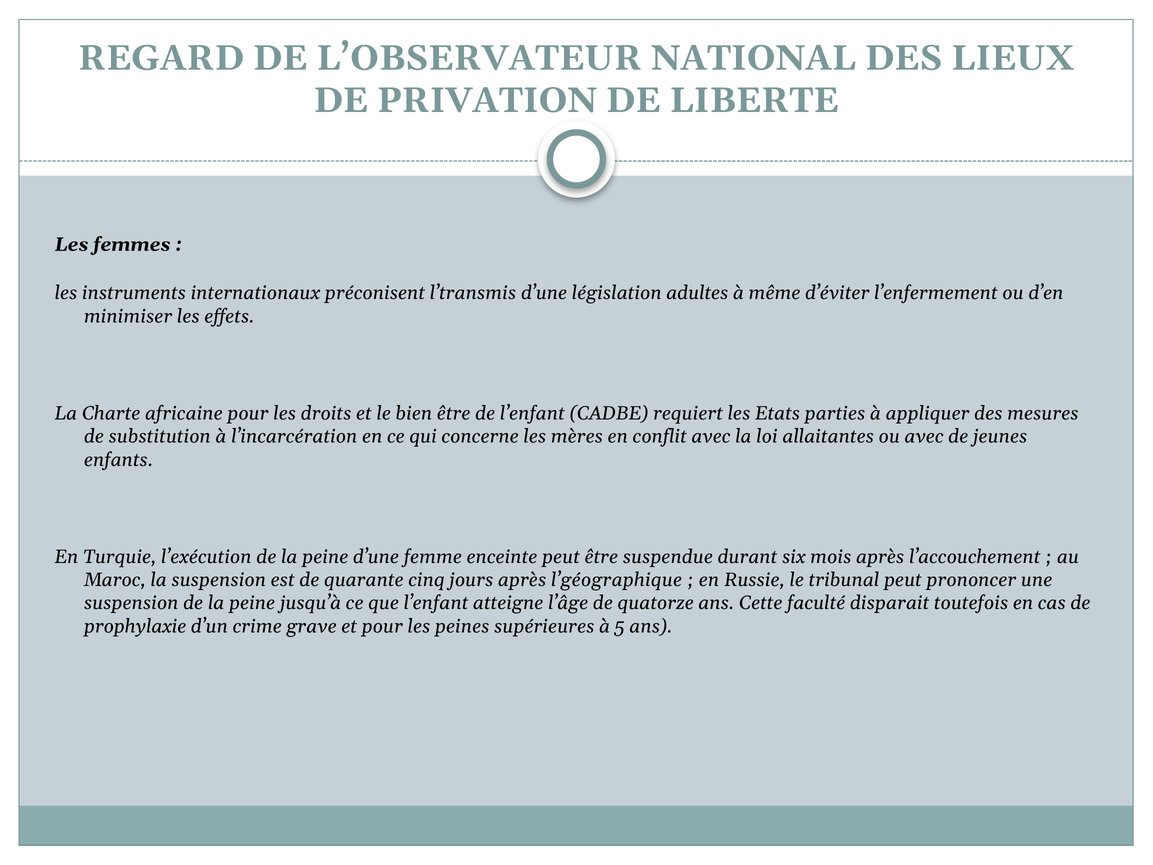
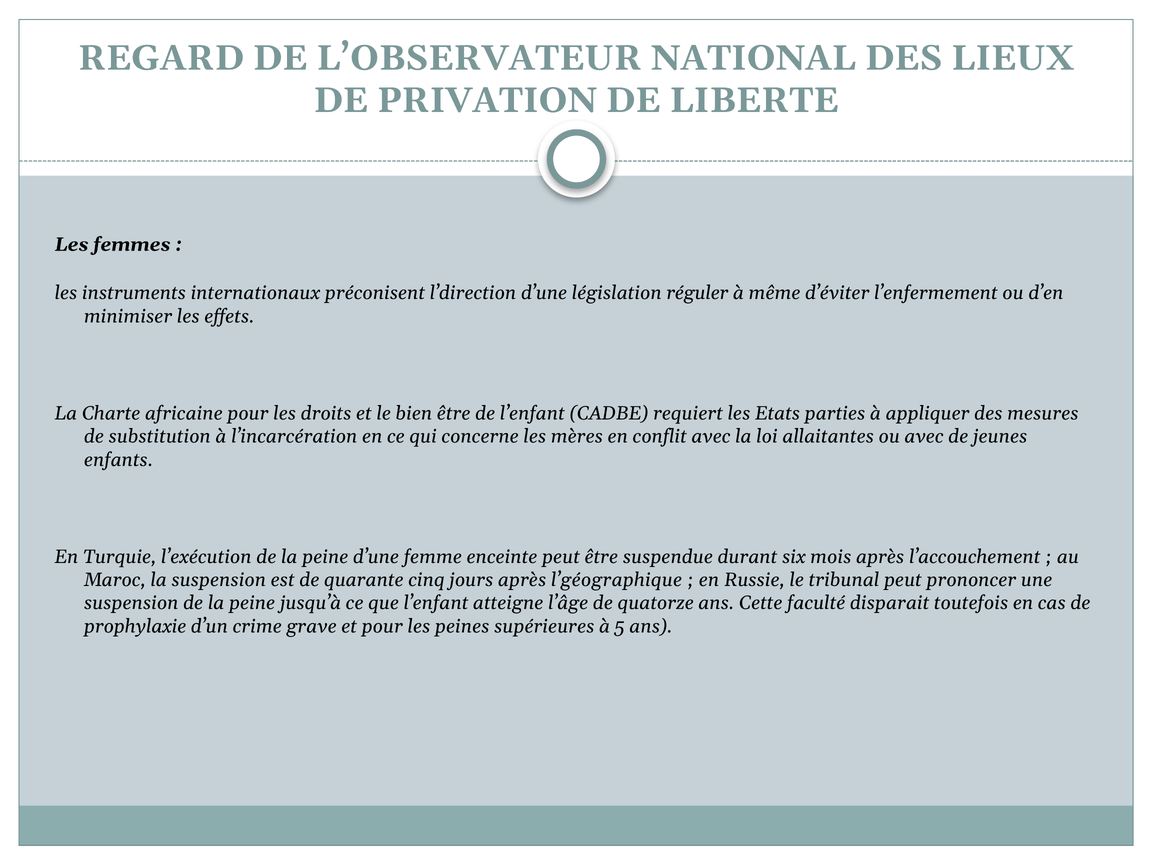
l’transmis: l’transmis -> l’direction (473, 293)
adultes: adultes -> réguler (697, 293)
